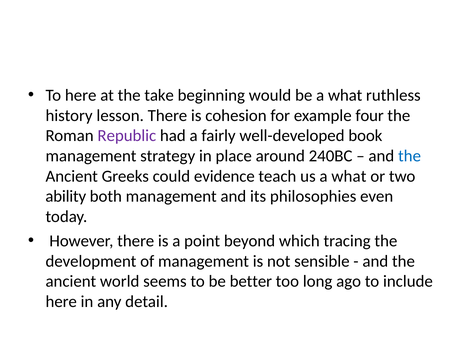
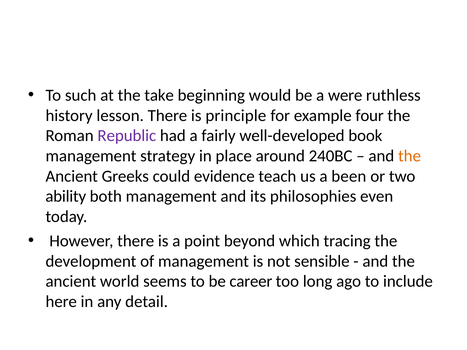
To here: here -> such (81, 95)
be a what: what -> were (345, 95)
cohesion: cohesion -> principle (236, 116)
the colour: blue -> orange (410, 156)
us a what: what -> been (349, 176)
better: better -> career (251, 282)
